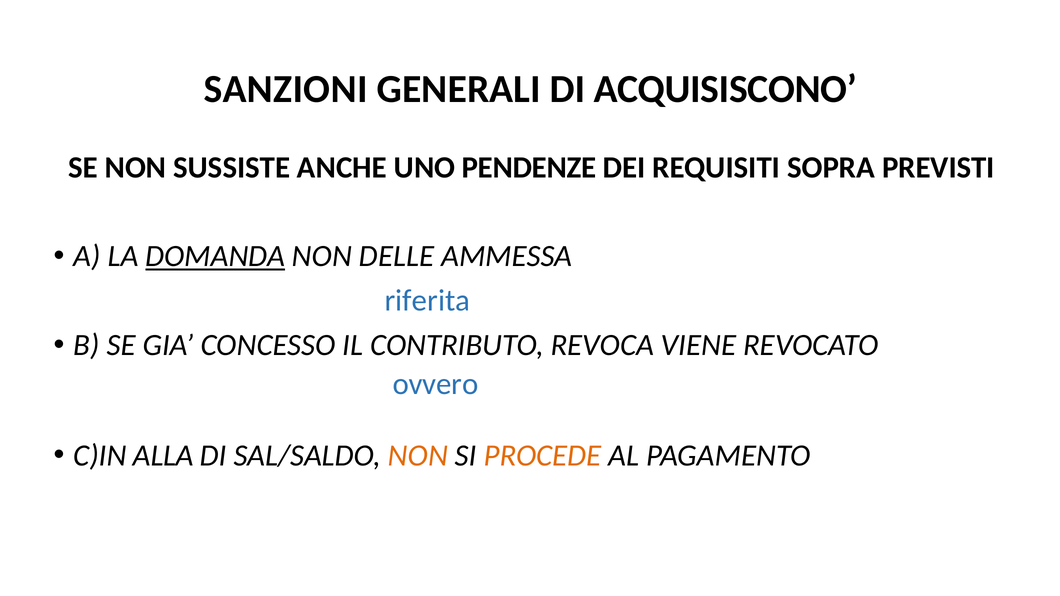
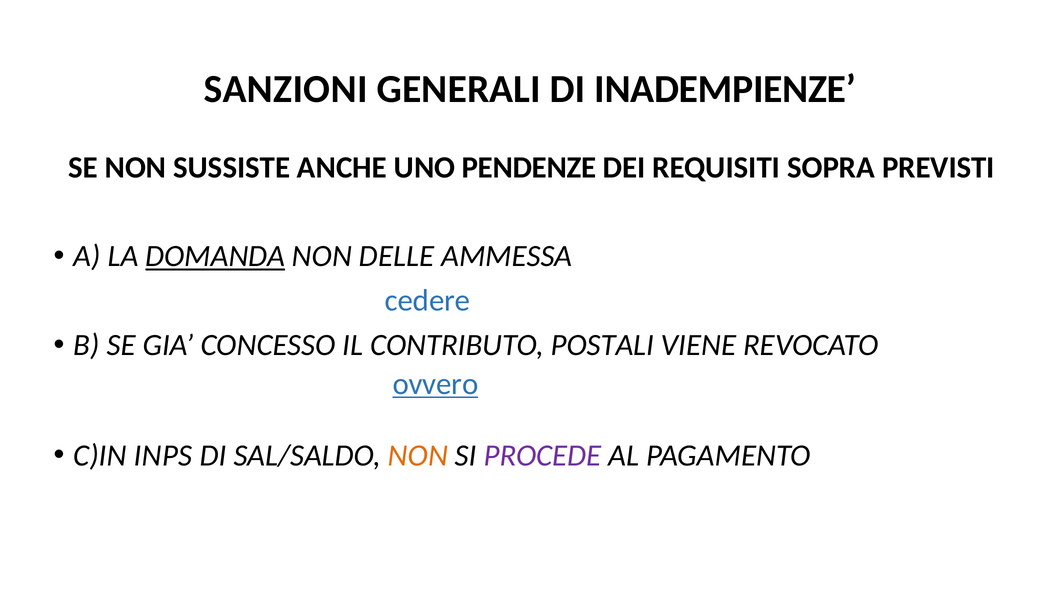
ACQUISISCONO: ACQUISISCONO -> INADEMPIENZE (725, 89)
riferita: riferita -> cedere (427, 301)
REVOCA: REVOCA -> POSTALI (602, 345)
ovvero underline: none -> present (435, 384)
ALLA: ALLA -> INPS (163, 456)
PROCEDE colour: orange -> purple (543, 456)
